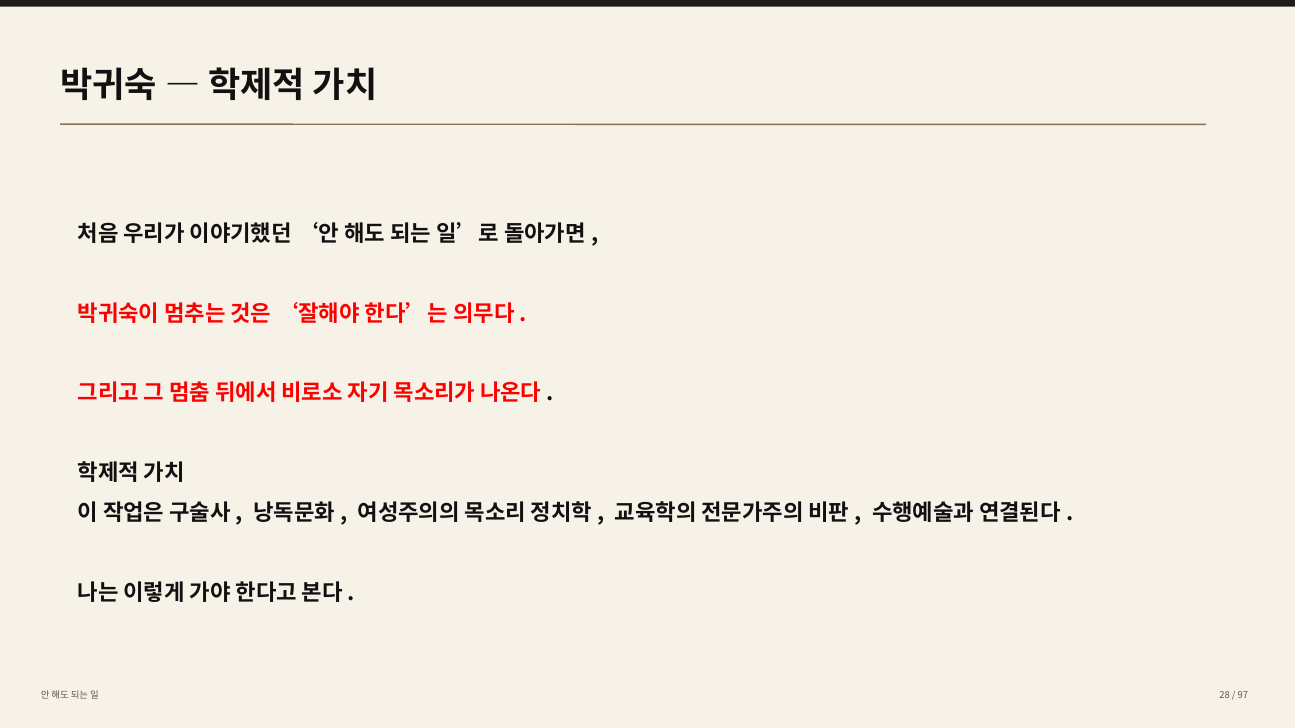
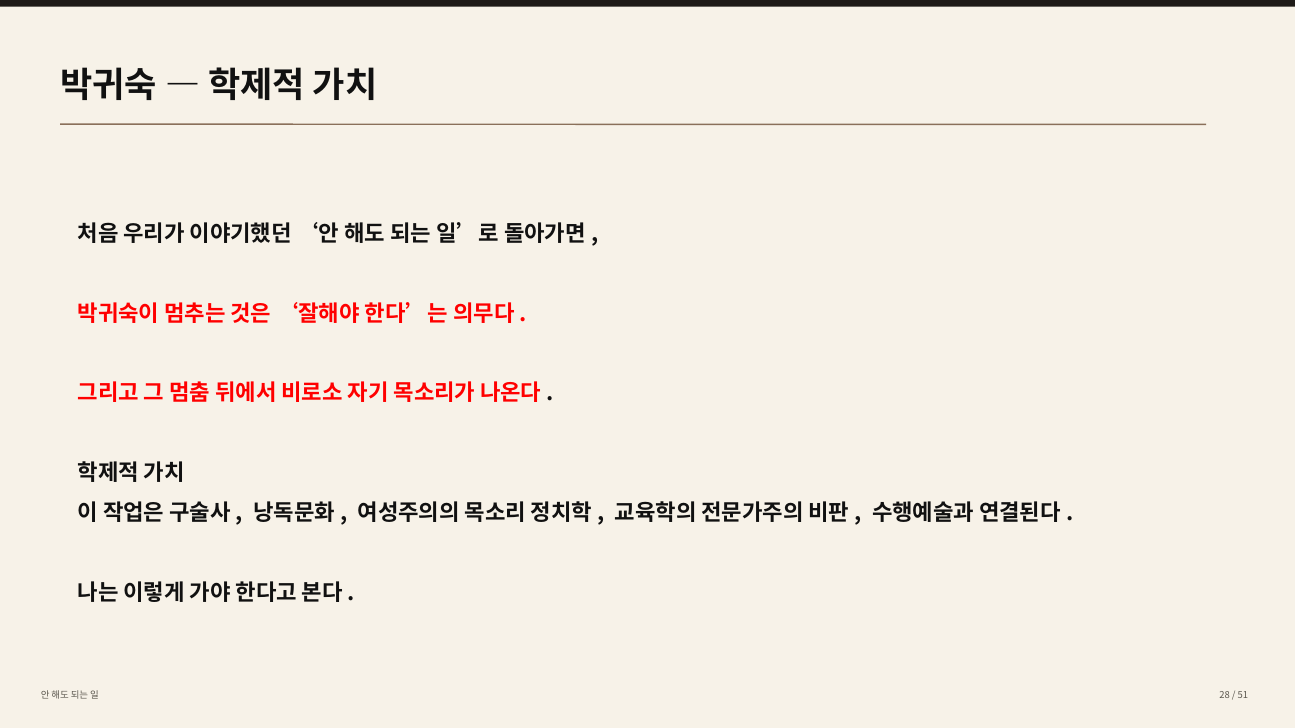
97: 97 -> 51 (1243, 696)
